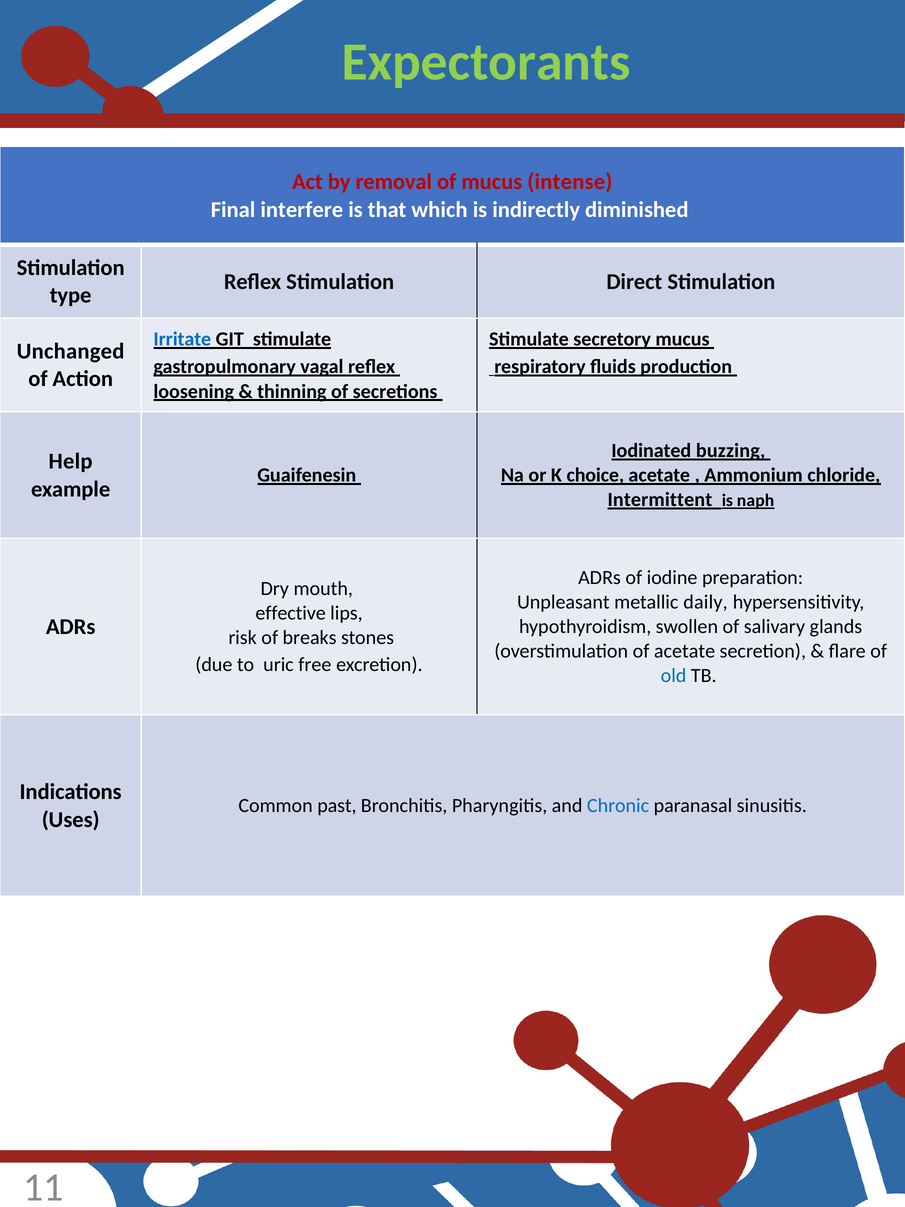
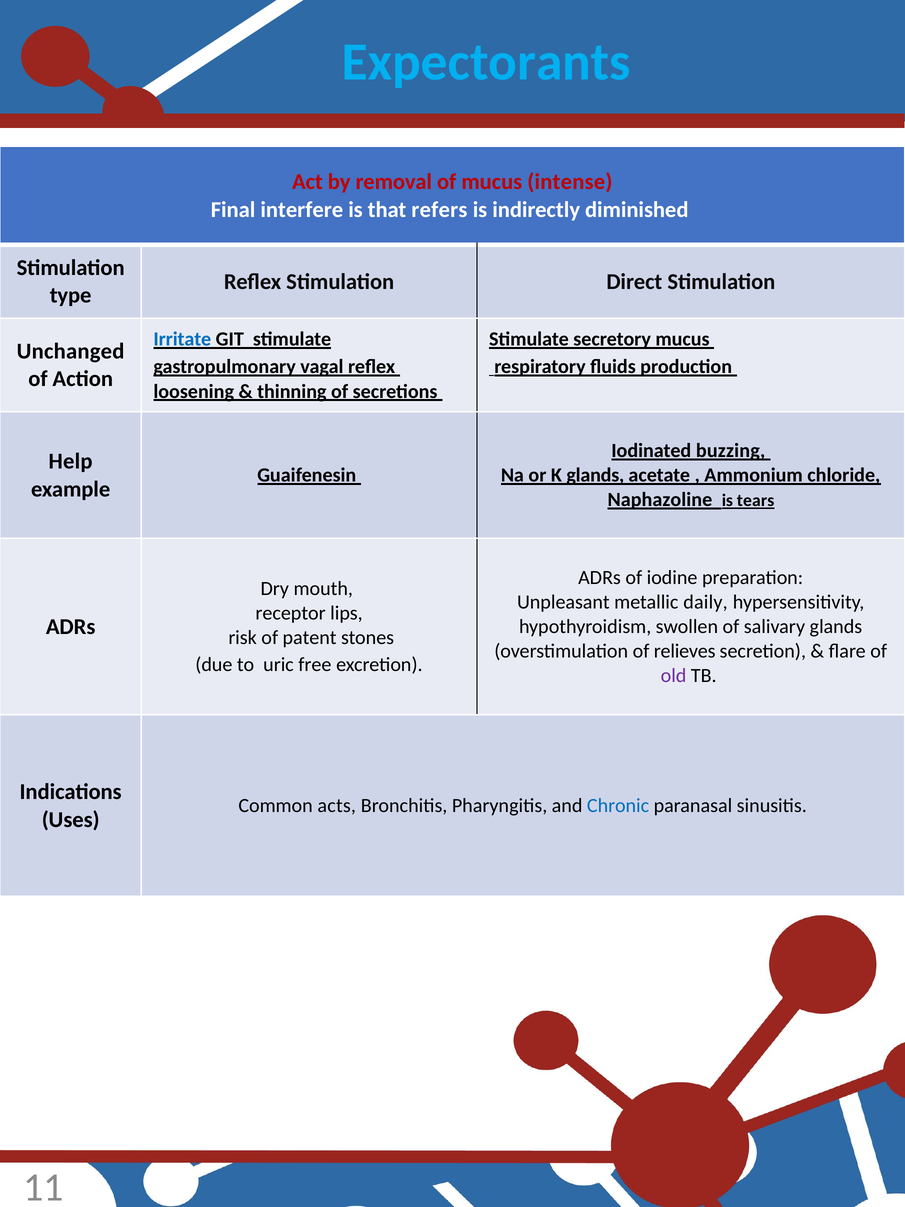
Expectorants colour: light green -> light blue (486, 62)
which: which -> refers (439, 209)
K choice: choice -> glands (595, 475)
Intermittent: Intermittent -> Naphazoline (660, 500)
naph: naph -> tears (756, 500)
effective: effective -> receptor (291, 613)
breaks: breaks -> patent (310, 637)
of acetate: acetate -> relieves (685, 651)
old colour: blue -> purple (674, 676)
past: past -> acts (337, 805)
